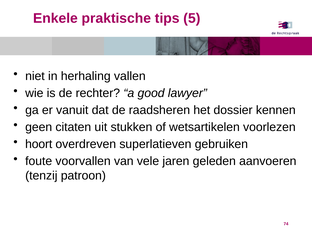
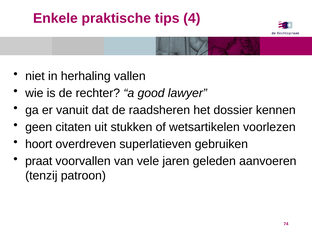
5: 5 -> 4 (192, 18)
foute: foute -> praat (39, 161)
